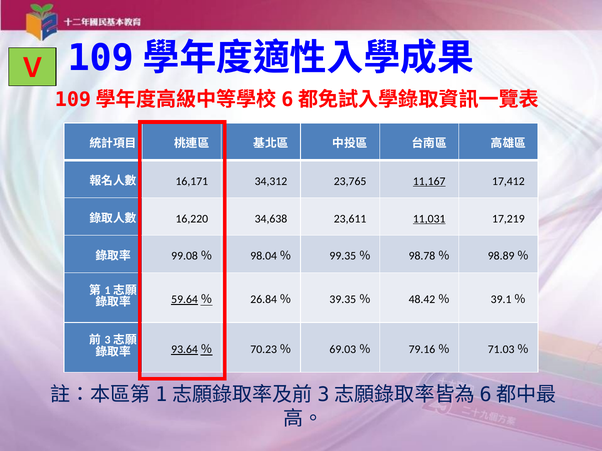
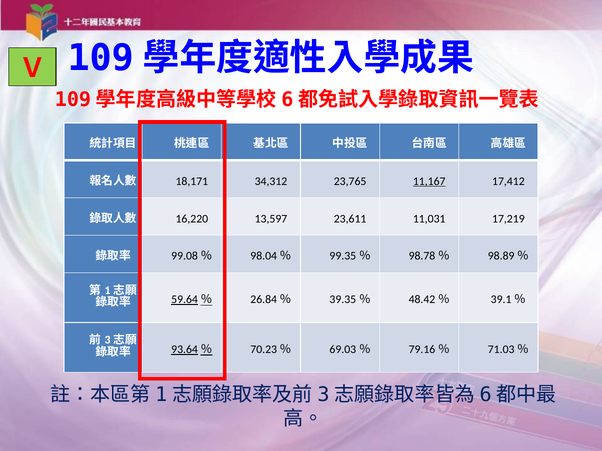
16,171: 16,171 -> 18,171 (192, 182)
34,638: 34,638 -> 13,597 (271, 219)
11,031 underline: present -> none (429, 219)
